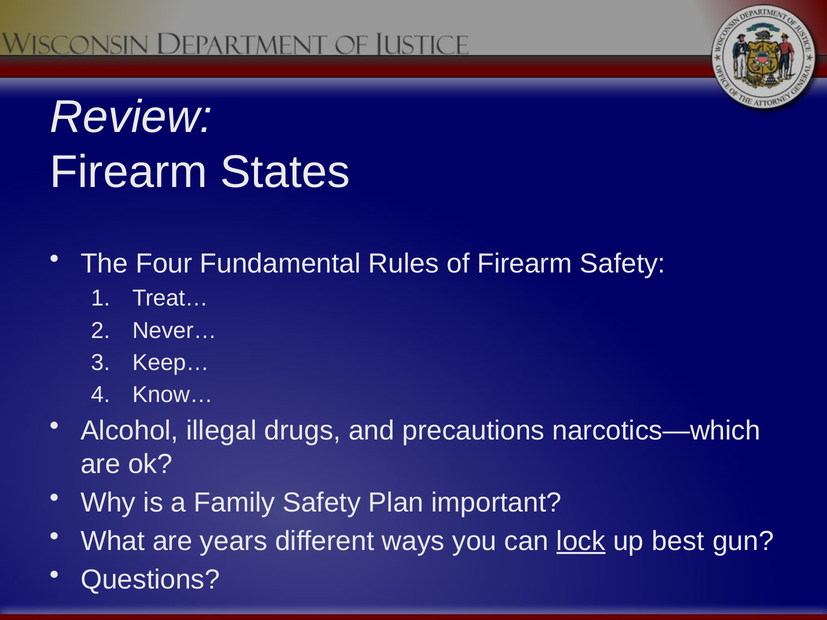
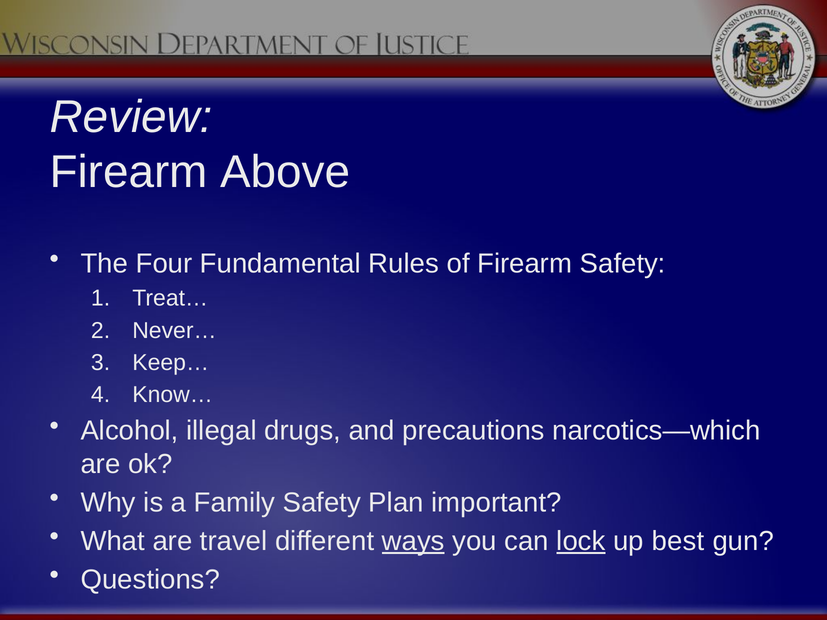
States: States -> Above (285, 172)
years: years -> travel (234, 541)
ways underline: none -> present (413, 541)
